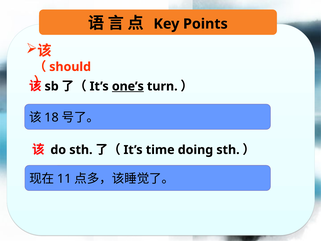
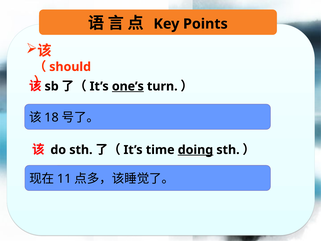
doing underline: none -> present (195, 150)
